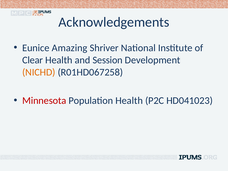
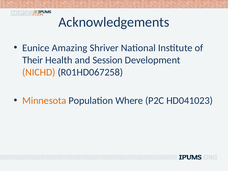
Clear: Clear -> Their (33, 60)
Minnesota colour: red -> orange (44, 101)
Population Health: Health -> Where (129, 101)
